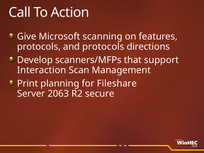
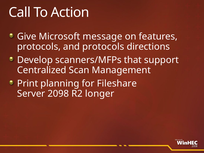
scanning: scanning -> message (102, 37)
Interaction: Interaction -> Centralized (42, 70)
2063: 2063 -> 2098 (58, 94)
secure: secure -> longer (100, 94)
